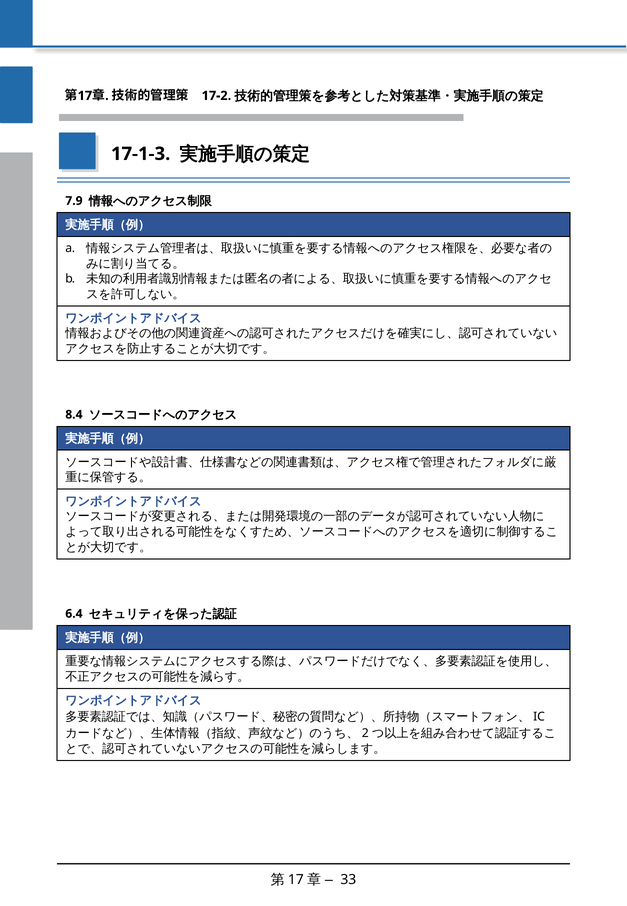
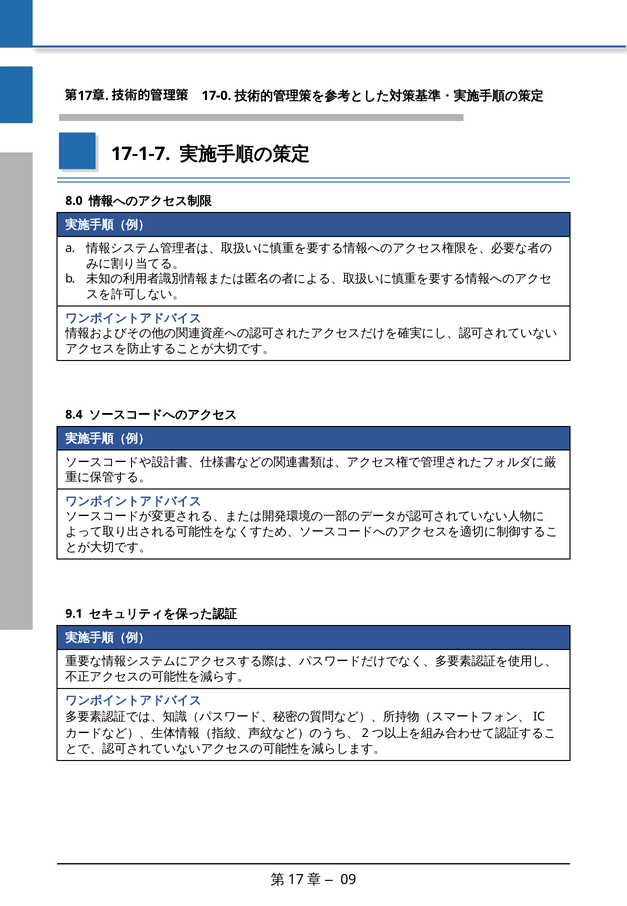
17-2: 17-2 -> 17-0 (216, 96)
17-1-3: 17-1-3 -> 17-1-7 (141, 154)
7.9: 7.9 -> 8.0 (74, 201)
6.4: 6.4 -> 9.1 (74, 613)
33: 33 -> 09 (348, 879)
